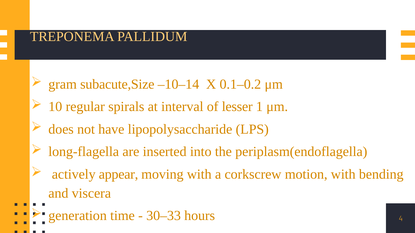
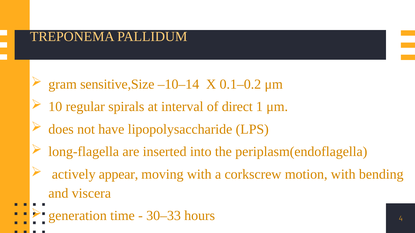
subacute,Size: subacute,Size -> sensitive,Size (117, 84)
lesser: lesser -> direct (237, 107)
